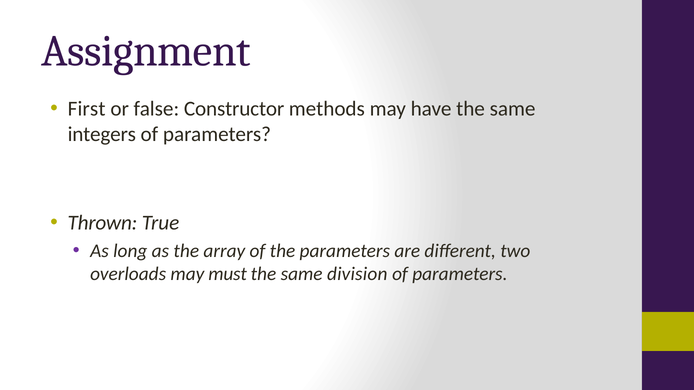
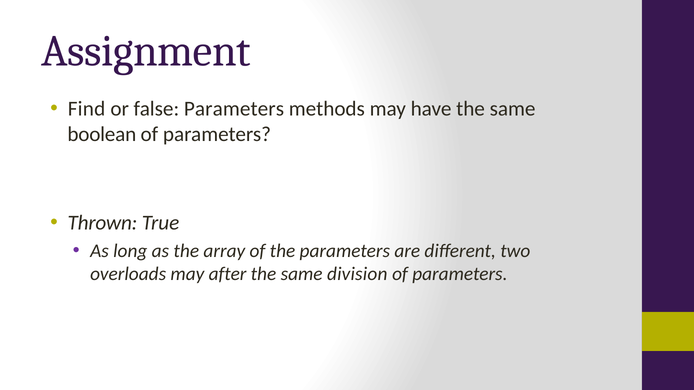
First: First -> Find (87, 109)
false Constructor: Constructor -> Parameters (234, 109)
integers: integers -> boolean (102, 134)
must: must -> after (228, 274)
